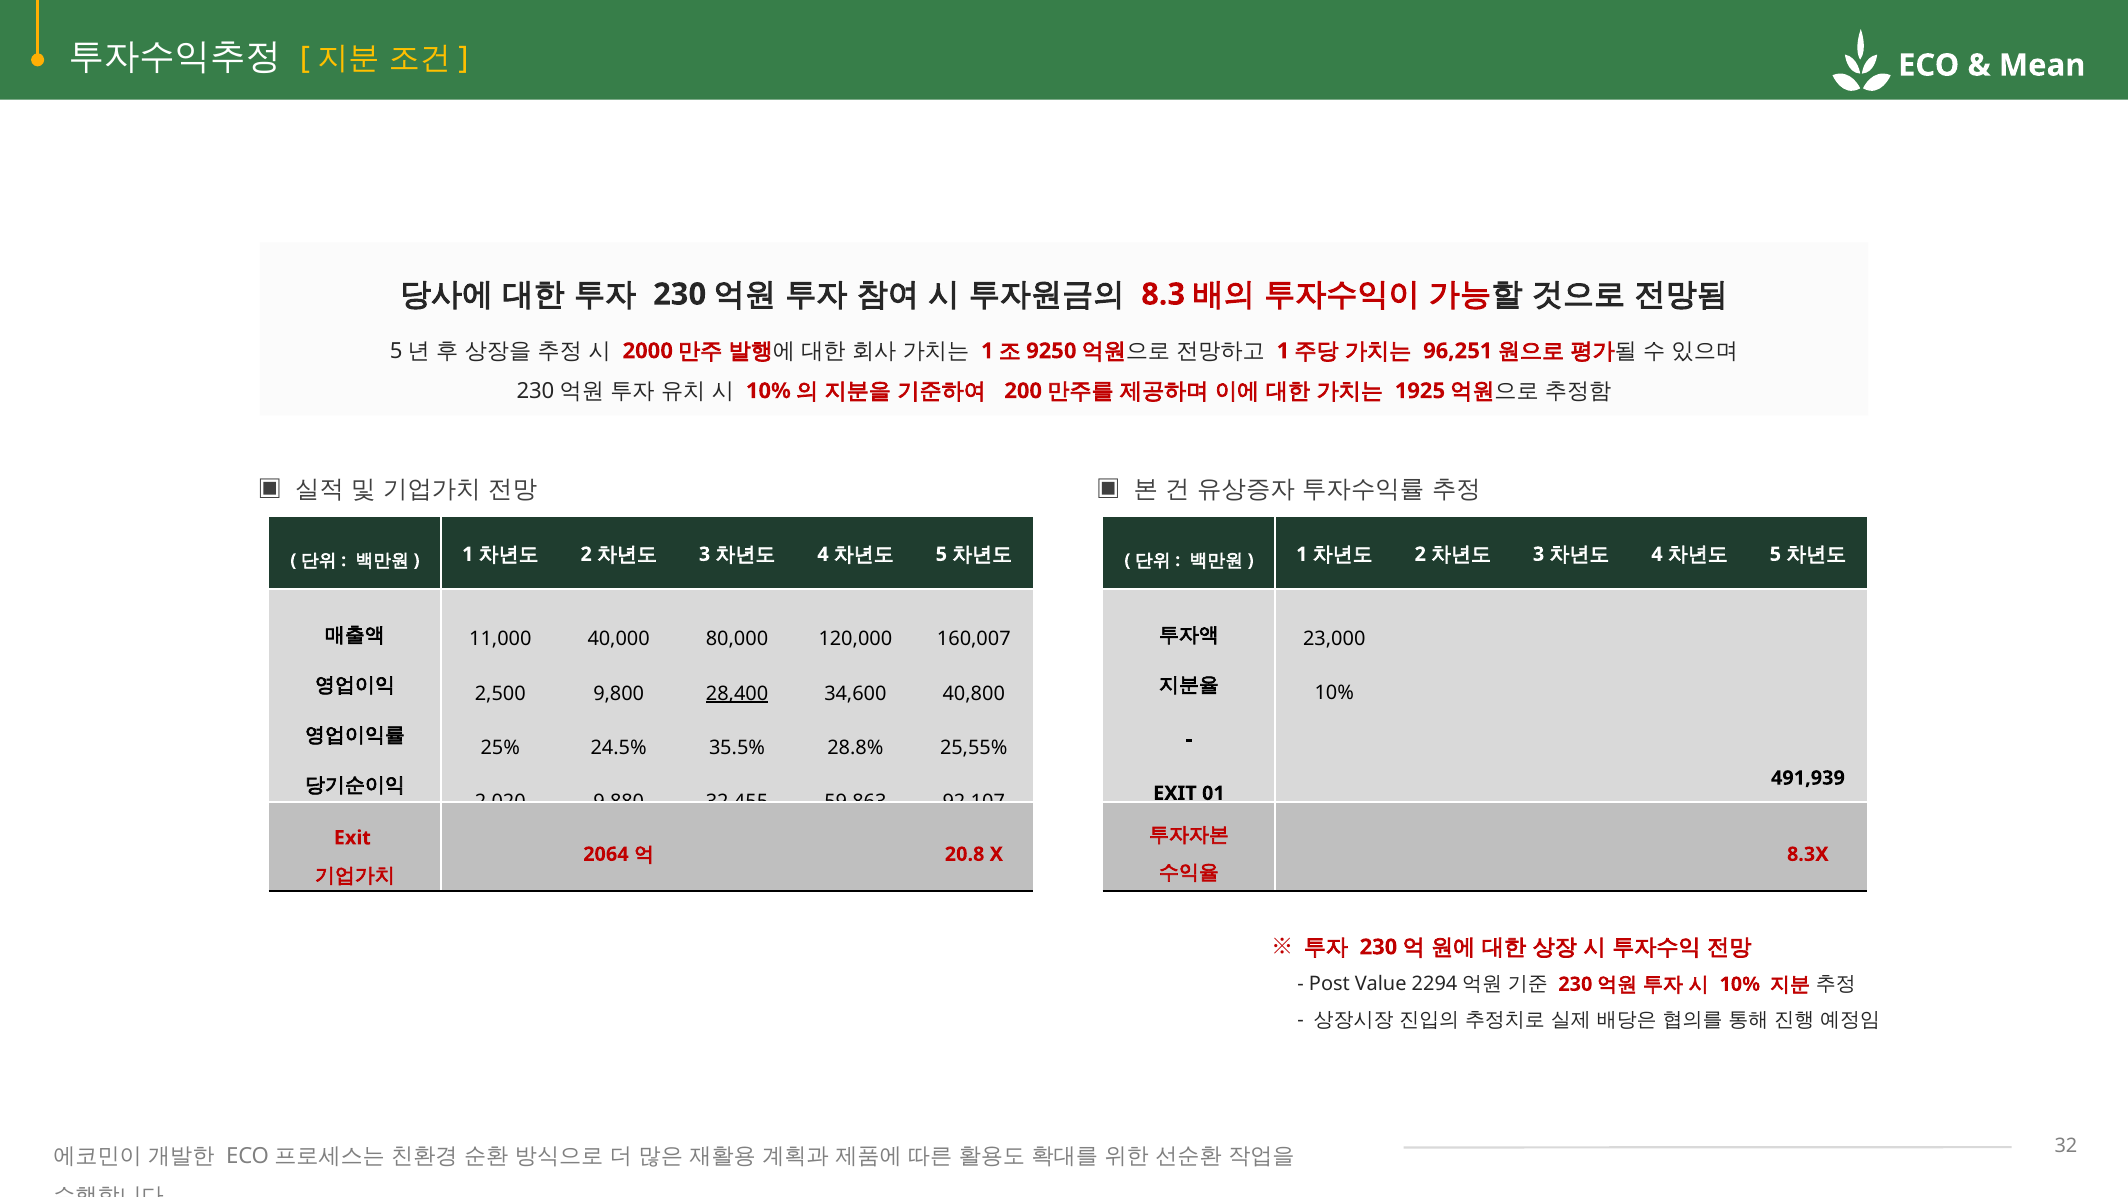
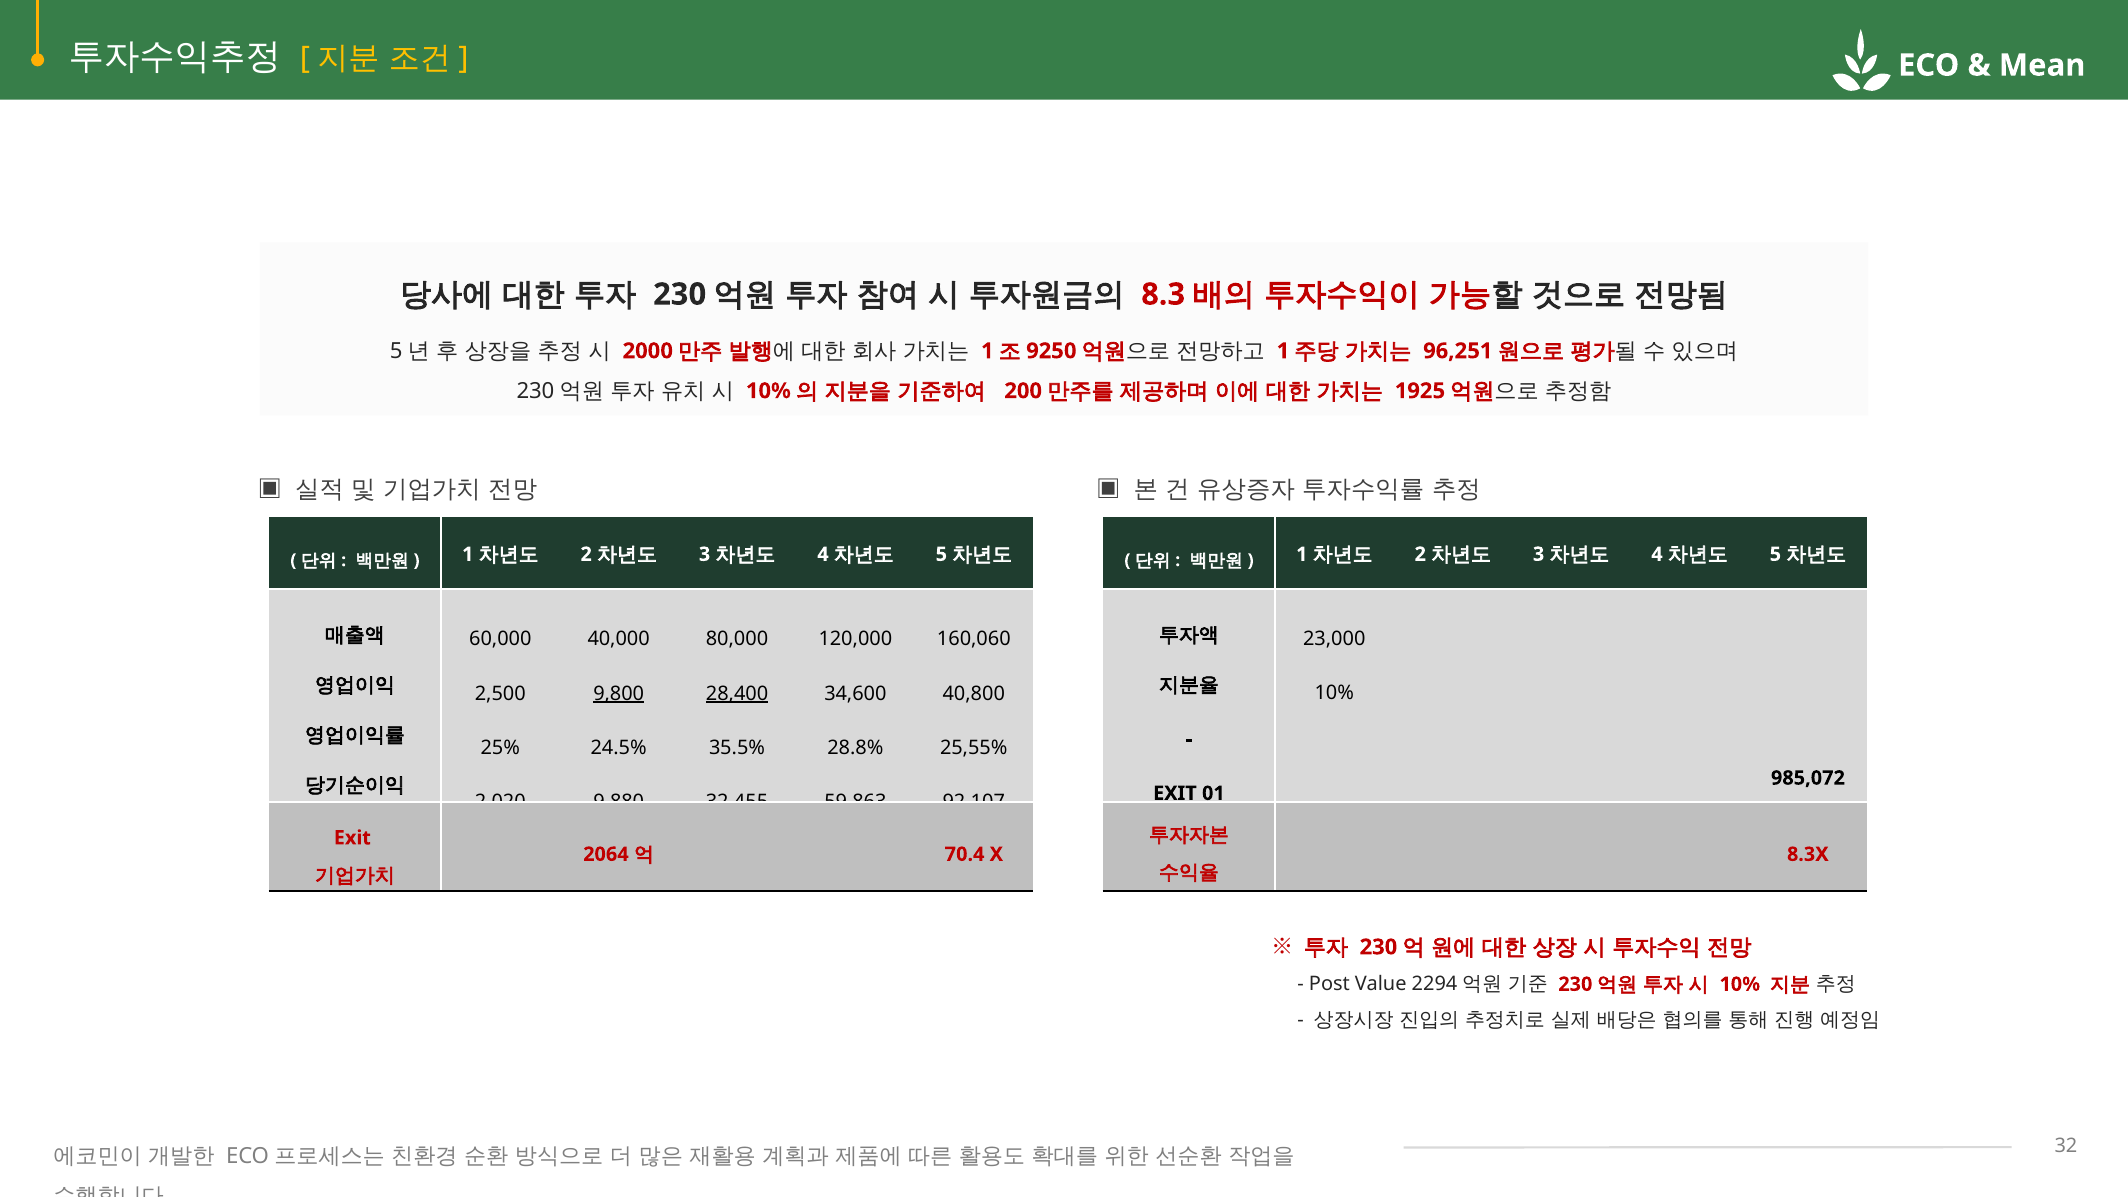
11,000: 11,000 -> 60,000 (500, 639)
160,007: 160,007 -> 160,060 (974, 639)
9,800 underline: none -> present (619, 693)
491,939: 491,939 -> 985,072 (1808, 778)
20.8: 20.8 -> 70.4 (965, 854)
